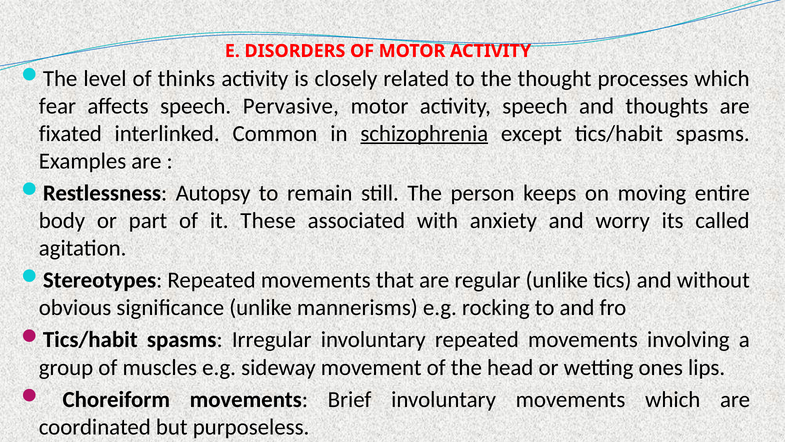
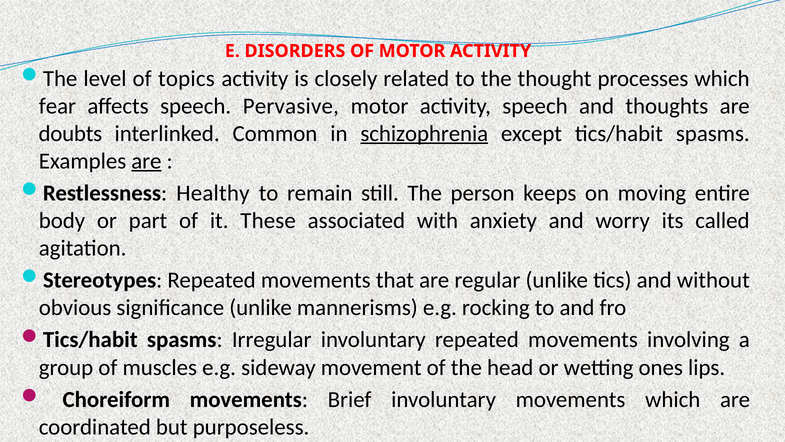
thinks: thinks -> topics (186, 78)
fixated: fixated -> doubts (70, 133)
are underline: none -> present (146, 161)
Autopsy: Autopsy -> Healthy (213, 193)
